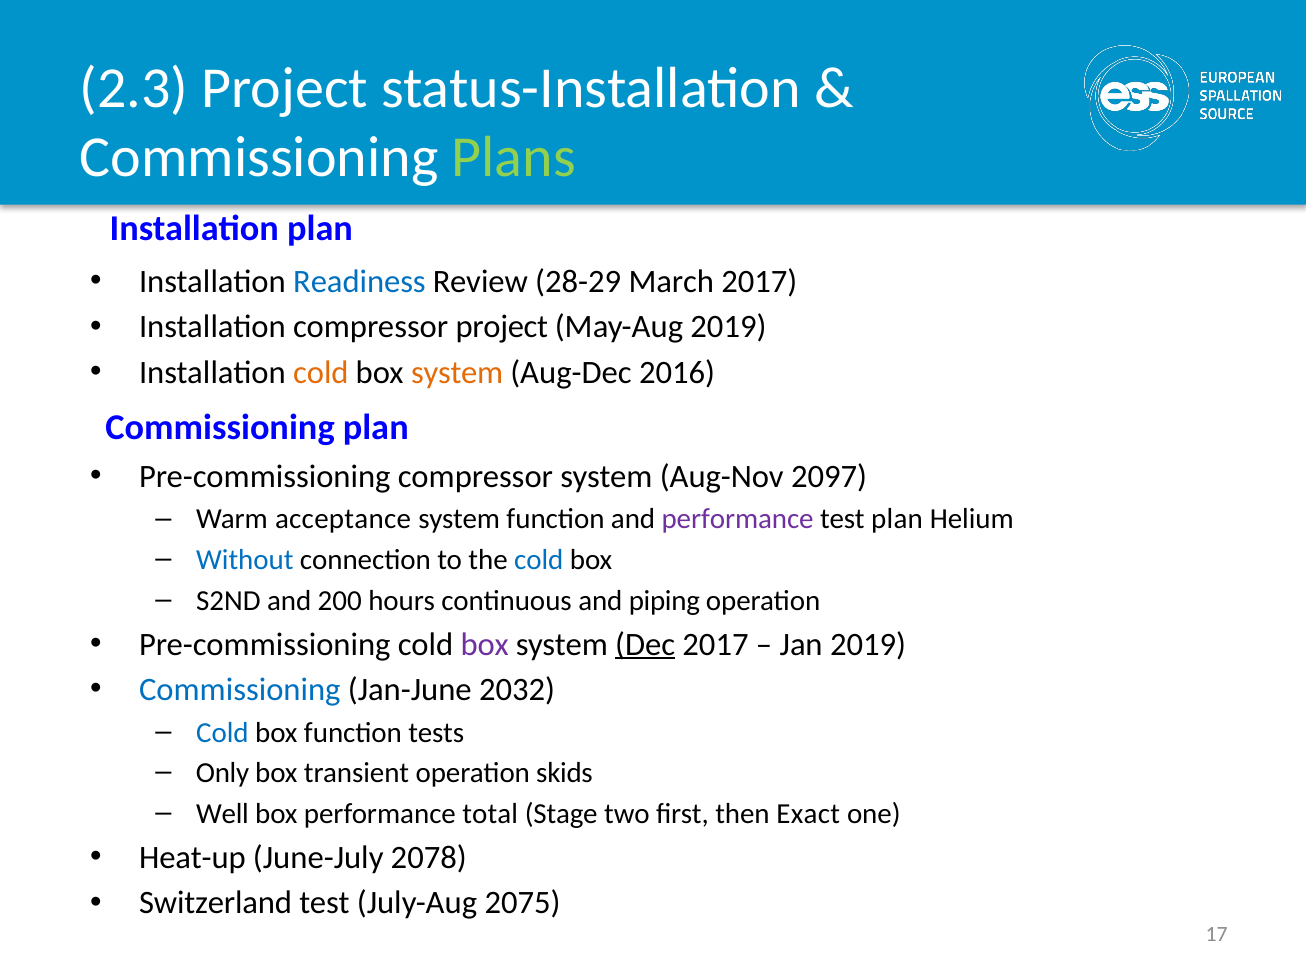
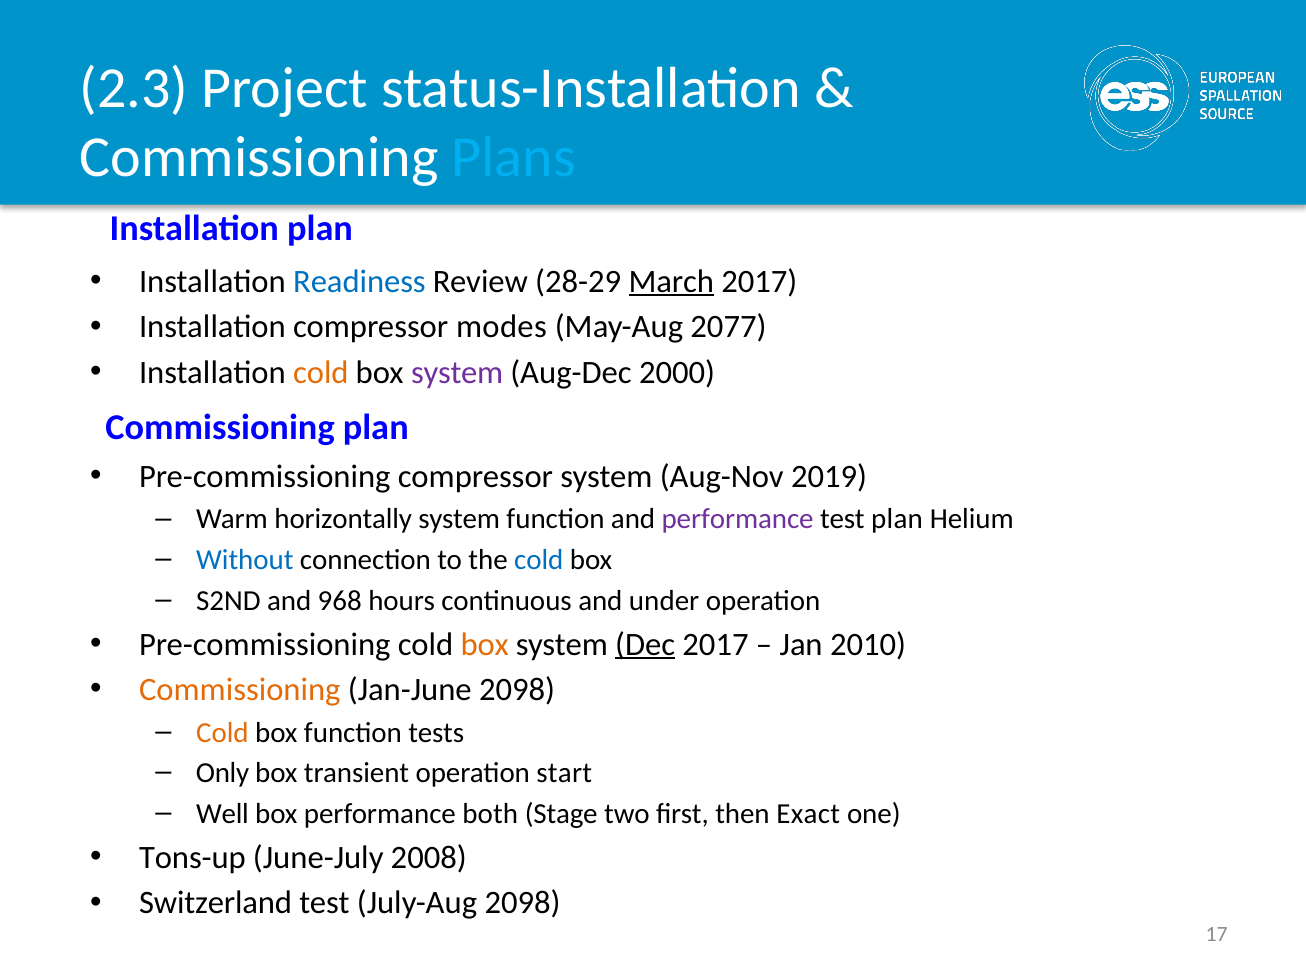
Plans colour: light green -> light blue (514, 158)
March underline: none -> present (671, 282)
compressor project: project -> modes (501, 327)
May-Aug 2019: 2019 -> 2077 (728, 327)
system colour: orange -> purple (457, 373)
2016: 2016 -> 2000 (677, 373)
2097: 2097 -> 2019 (829, 477)
acceptance: acceptance -> horizontally (343, 520)
200: 200 -> 968 (340, 601)
piping: piping -> under (664, 601)
box colour: purple -> orange (485, 645)
Jan 2019: 2019 -> 2010 (868, 645)
Commissioning colour: blue -> orange (240, 690)
Jan-June 2032: 2032 -> 2098 (517, 690)
Cold colour: blue -> orange (222, 733)
skids: skids -> start (564, 773)
total: total -> both (490, 814)
Heat-up: Heat-up -> Tons-up (192, 858)
2078: 2078 -> 2008 (429, 858)
July-Aug 2075: 2075 -> 2098 (523, 904)
